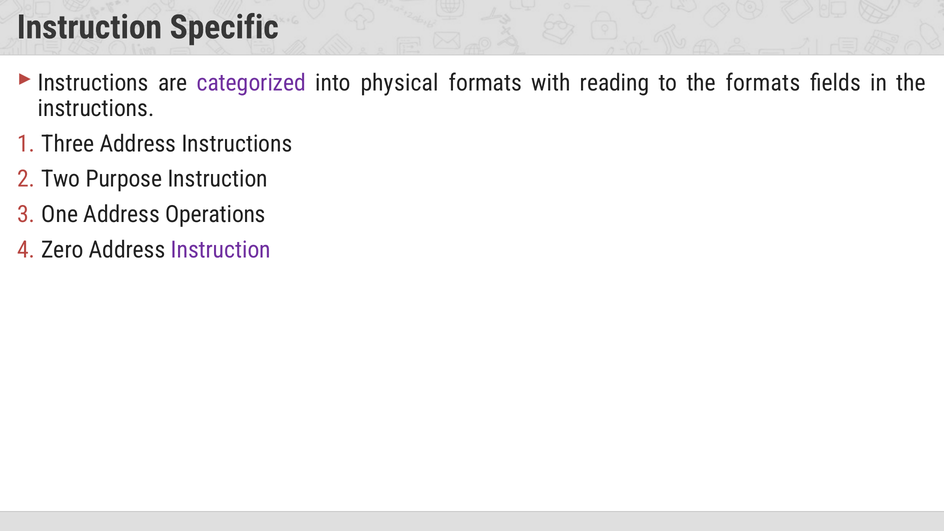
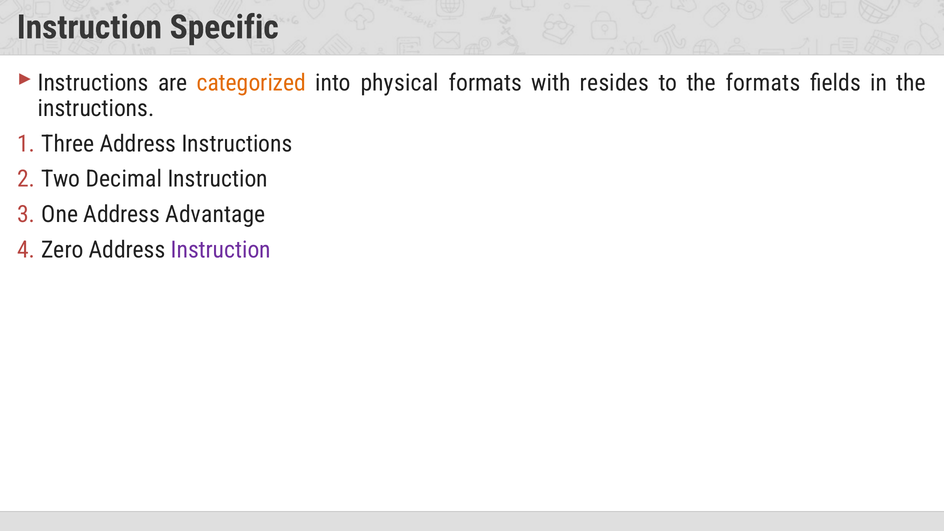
categorized colour: purple -> orange (251, 83)
reading: reading -> resides (614, 83)
Purpose: Purpose -> Decimal (124, 179)
Operations: Operations -> Advantage (215, 214)
